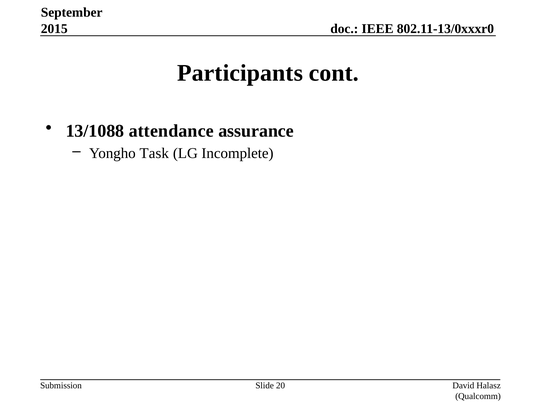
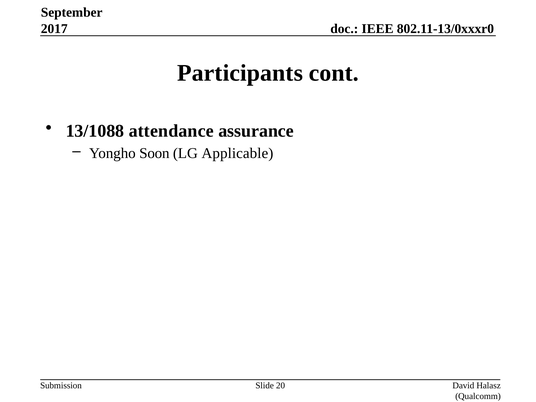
2015: 2015 -> 2017 (54, 29)
Task: Task -> Soon (154, 153)
Incomplete: Incomplete -> Applicable (237, 153)
